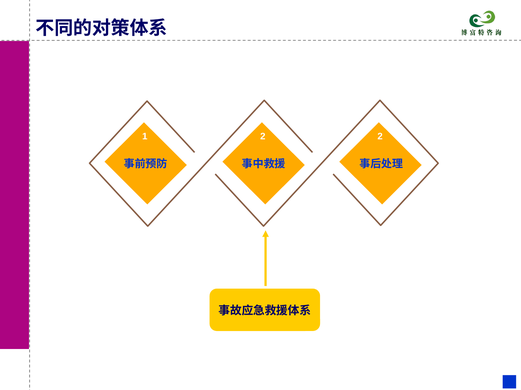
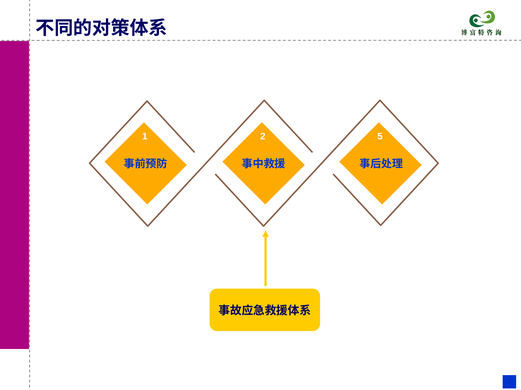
2 2: 2 -> 5 (380, 137)
